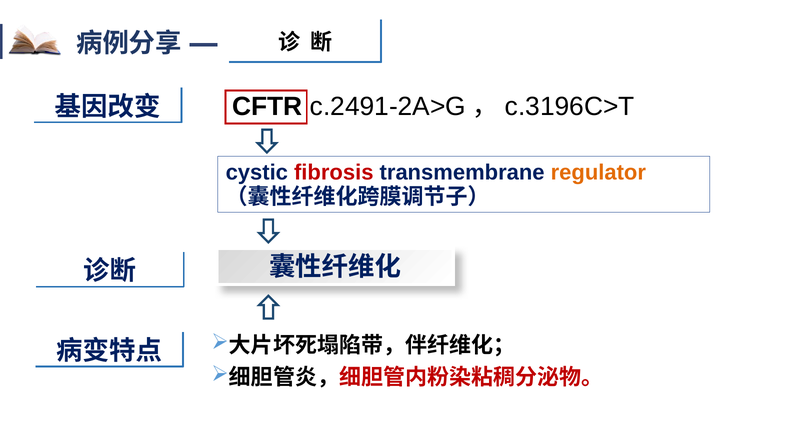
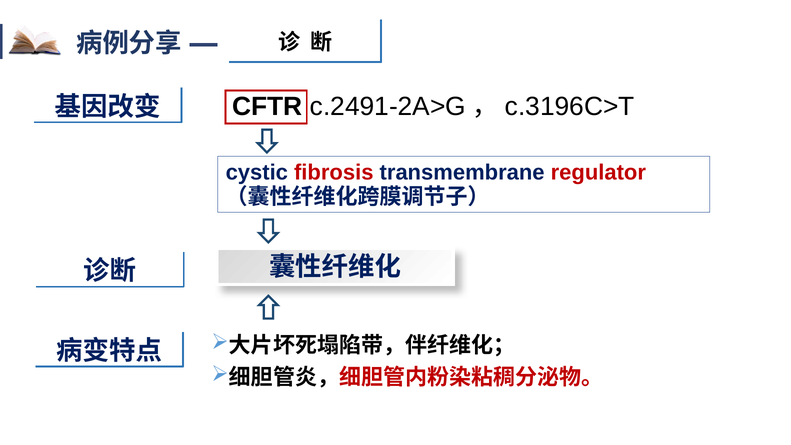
regulator colour: orange -> red (598, 173)
